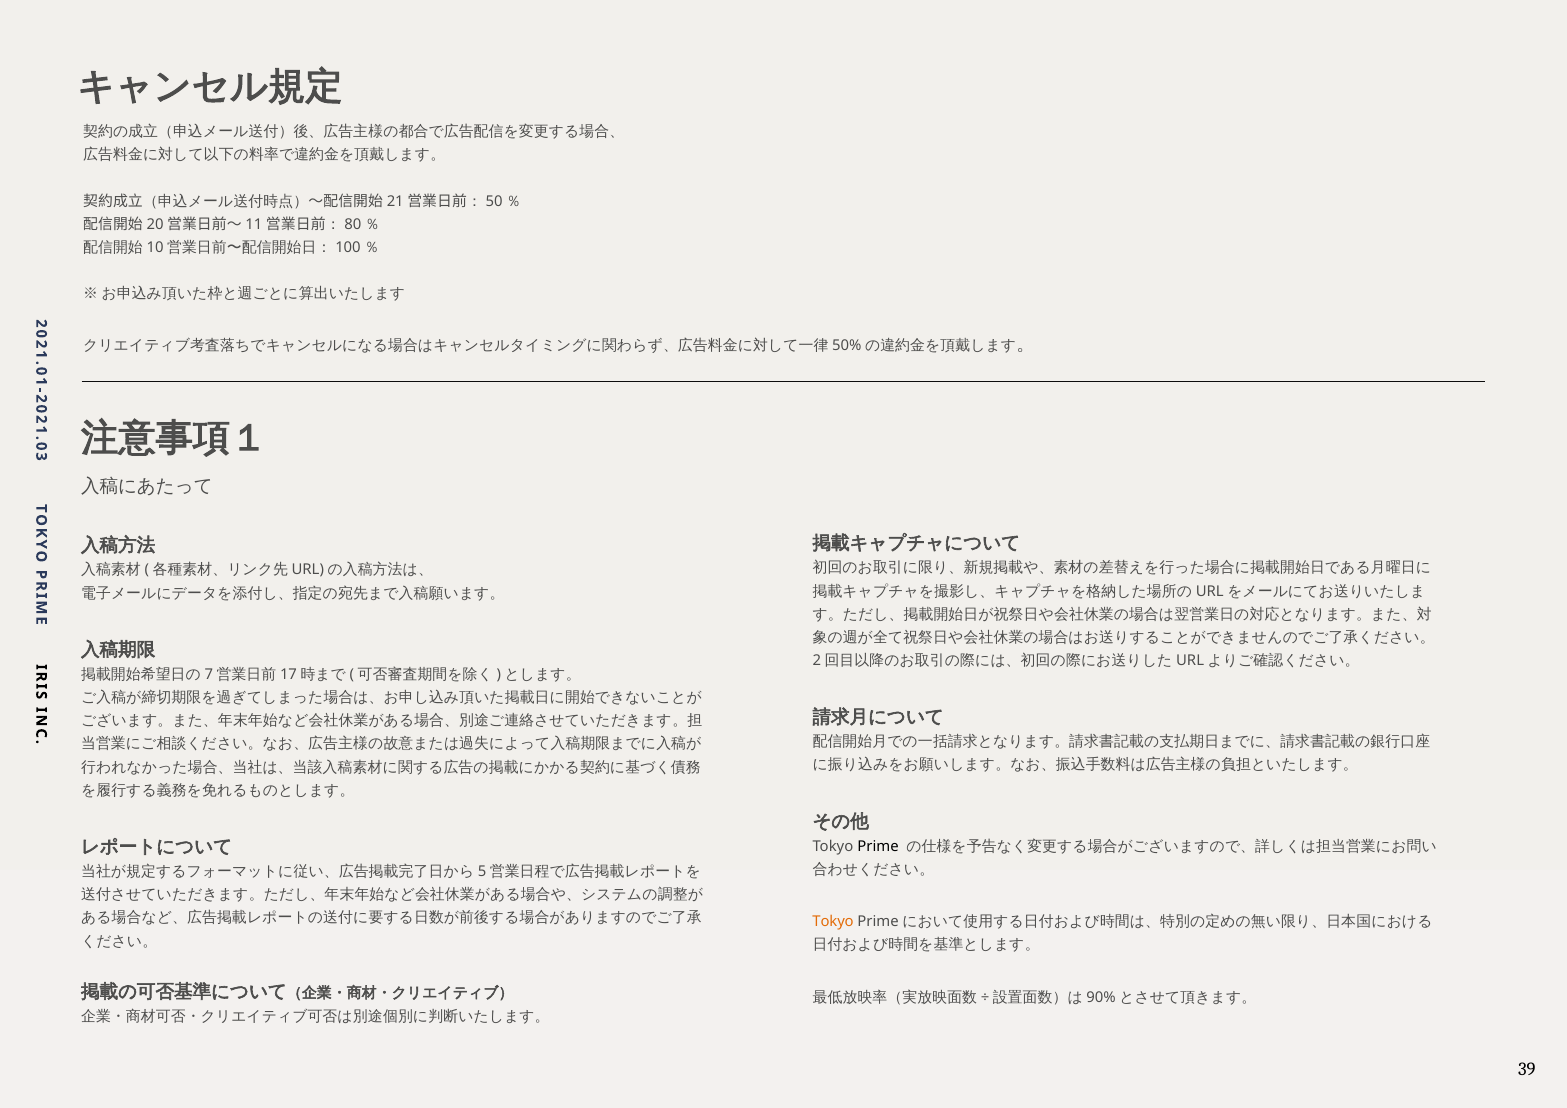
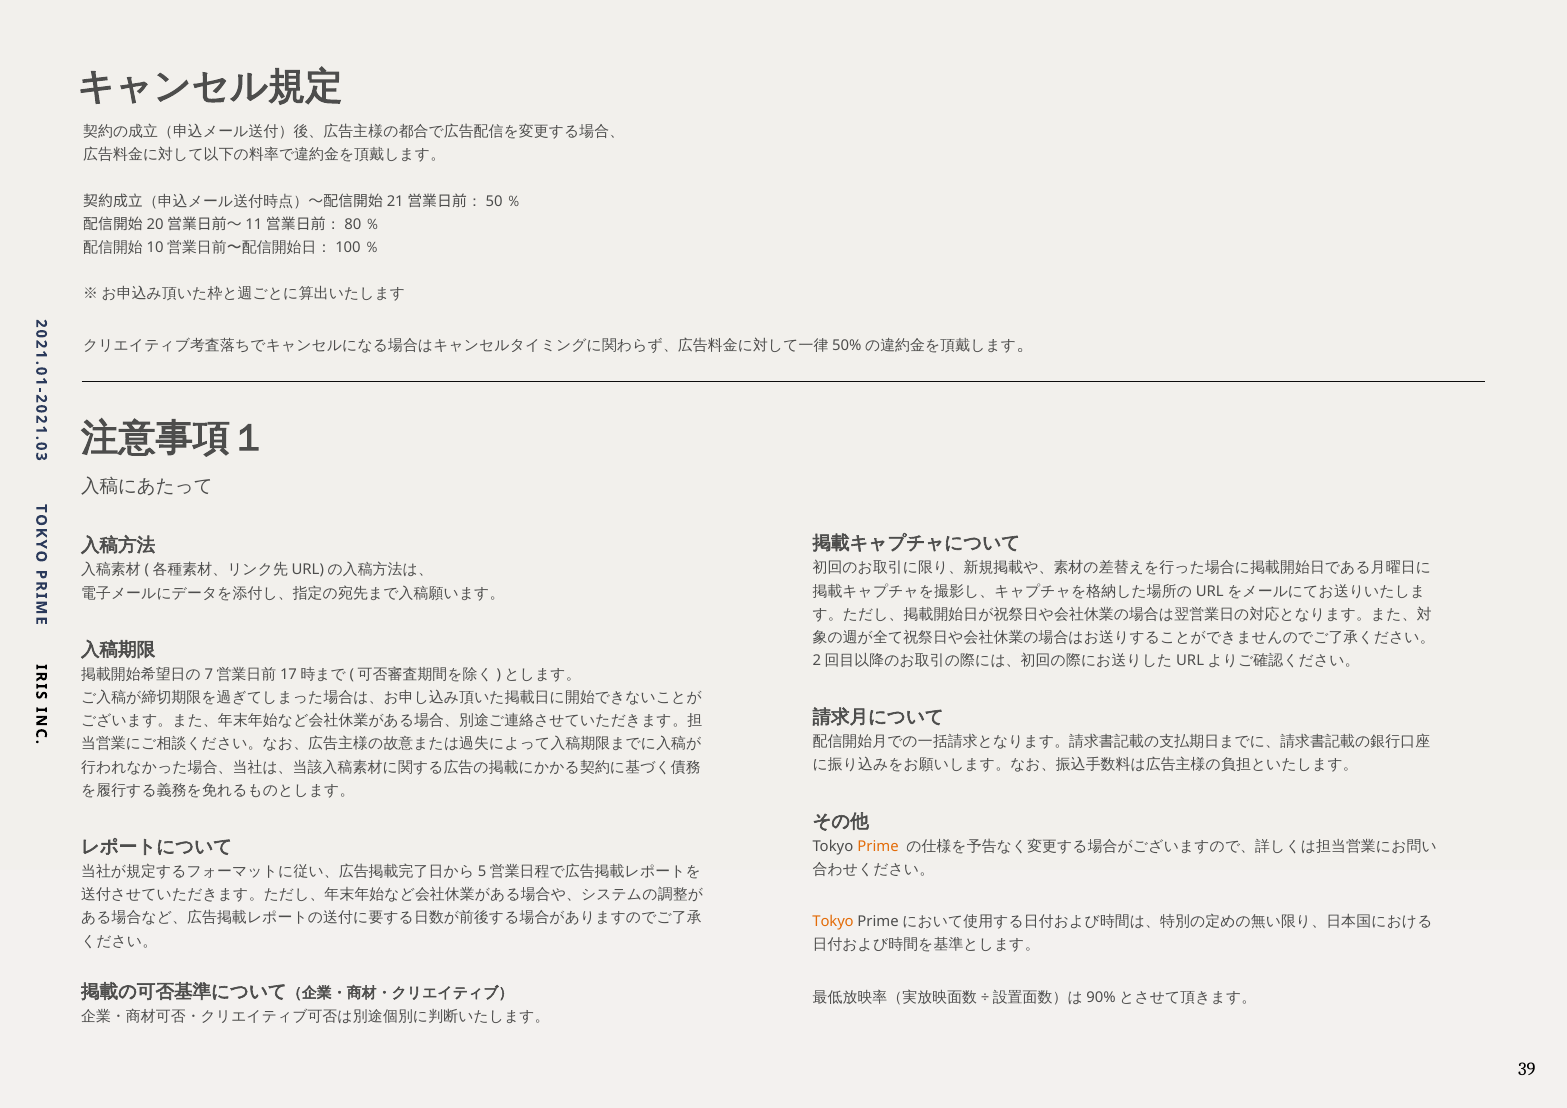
Prime colour: black -> orange (878, 846)
